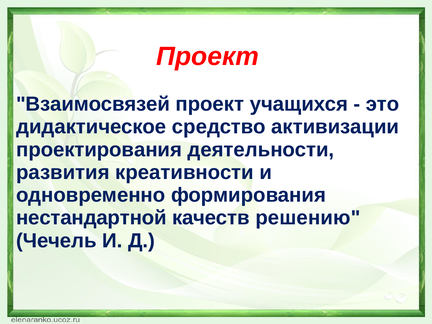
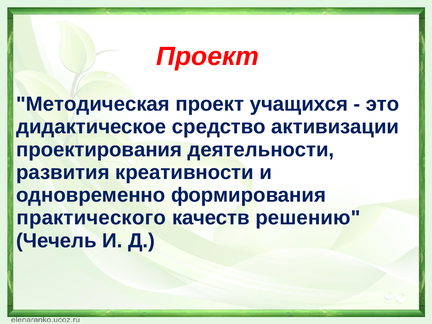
Взаимосвязей: Взаимосвязей -> Методическая (93, 104)
нестандартной: нестандартной -> практического (91, 218)
